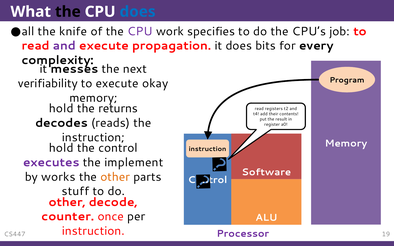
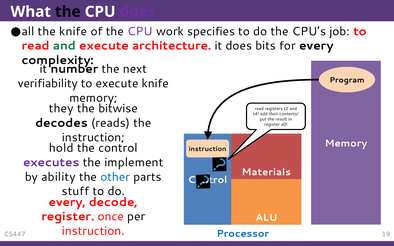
does colour: blue -> purple (138, 12)
and colour: purple -> green (64, 46)
propagation: propagation -> architecture (172, 46)
messes: messes -> number (75, 69)
execute okay: okay -> knife (155, 84)
hold: hold -> they (61, 109)
returns: returns -> bitwise (118, 109)
Software: Software -> Materials (266, 172)
works: works -> ability (58, 177)
other colour: orange -> blue (115, 177)
other: other -> every (67, 202)
counter: counter -> register (68, 217)
Processor colour: purple -> blue (243, 234)
